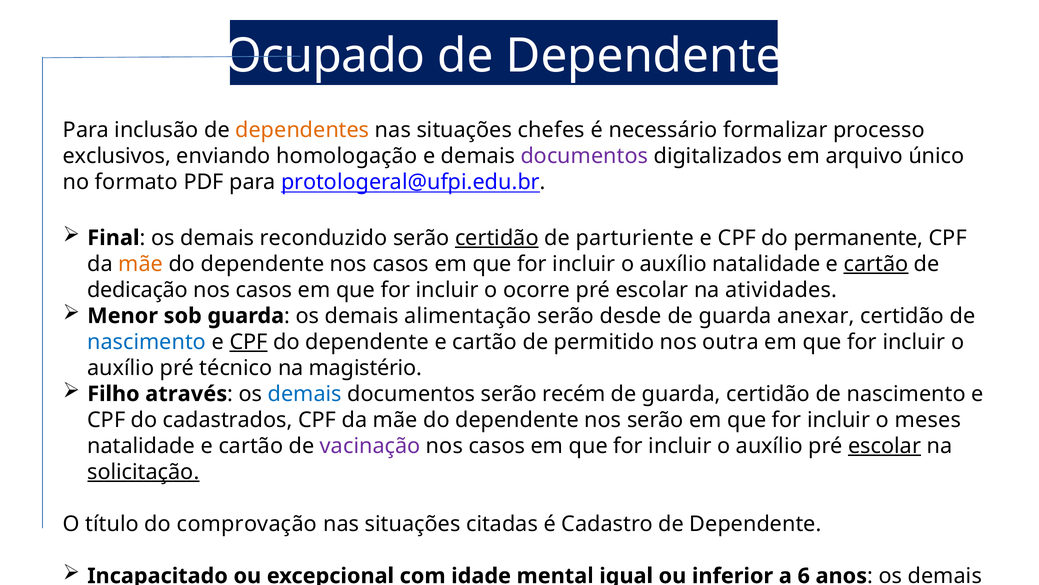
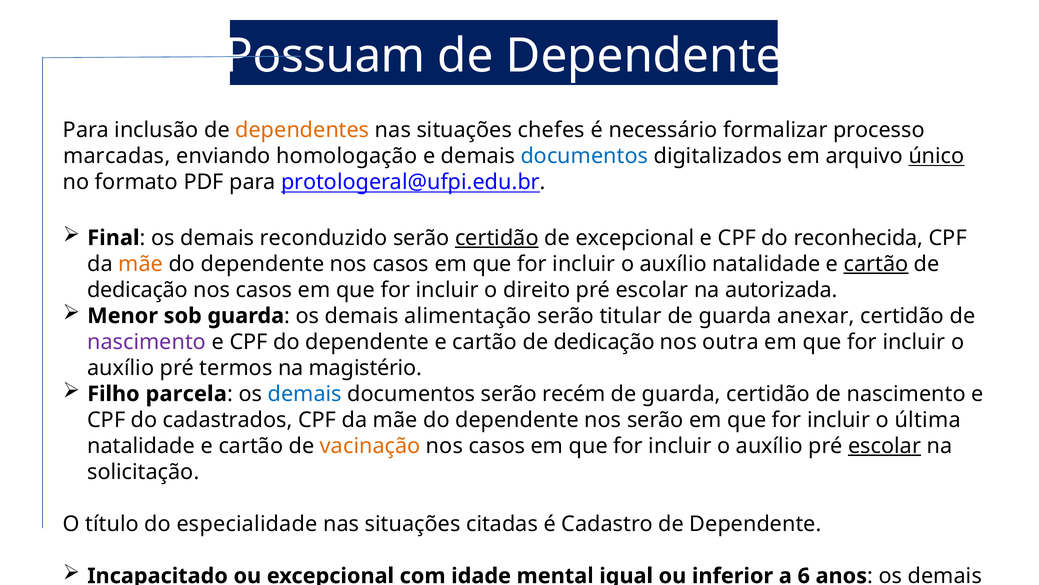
Ocupado: Ocupado -> Possuam (325, 56)
exclusivos: exclusivos -> marcadas (117, 156)
documentos colour: purple -> blue (584, 156)
único underline: none -> present (936, 156)
de parturiente: parturiente -> excepcional (635, 238)
permanente: permanente -> reconhecida (858, 238)
ocorre: ocorre -> direito (537, 290)
atividades: atividades -> autorizada (781, 290)
desde: desde -> titular (631, 316)
nascimento colour: blue -> purple (147, 342)
CPF underline: present -> none (249, 342)
permitido: permitido -> dedicação (604, 342)
técnico: técnico -> termos (236, 368)
através: através -> parcela (186, 394)
meses: meses -> última (928, 420)
vacinação colour: purple -> orange (370, 446)
solicitação underline: present -> none (143, 472)
comprovação: comprovação -> especialidade (247, 524)
